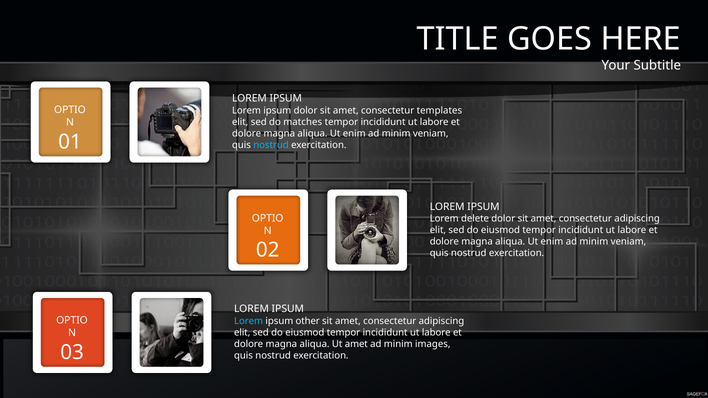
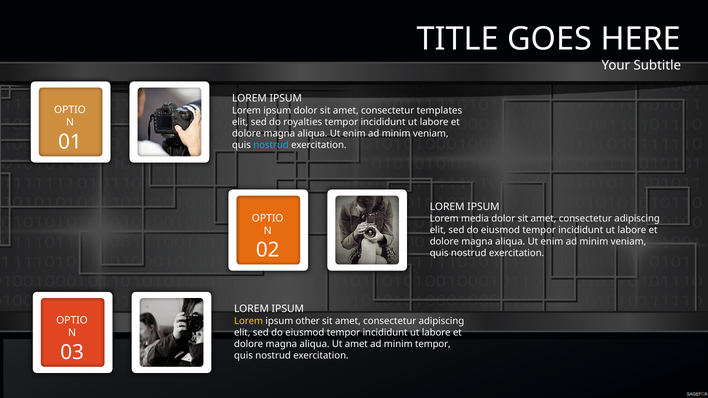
matches: matches -> royalties (303, 122)
delete: delete -> media (475, 219)
Lorem colour: light blue -> yellow (249, 321)
minim images: images -> tempor (433, 344)
